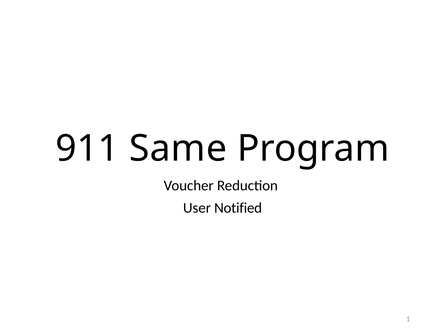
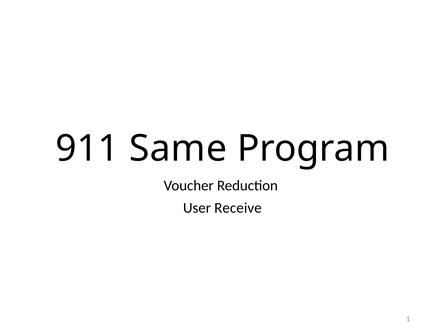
Notified: Notified -> Receive (238, 208)
